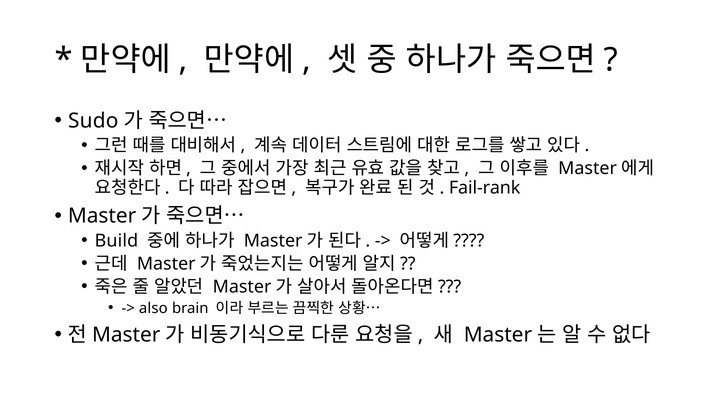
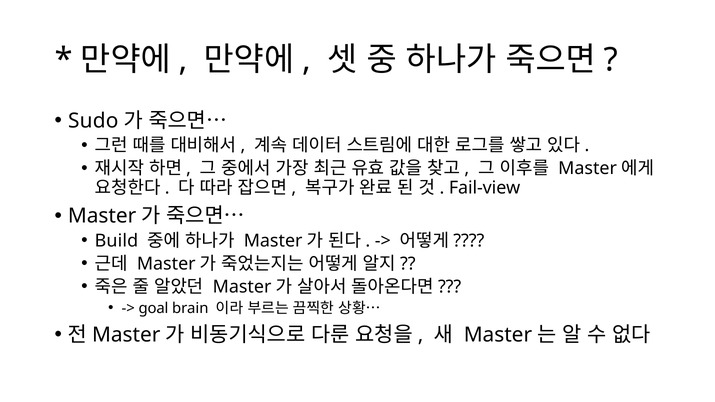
Fail-rank: Fail-rank -> Fail-view (485, 188)
also: also -> goal (153, 308)
